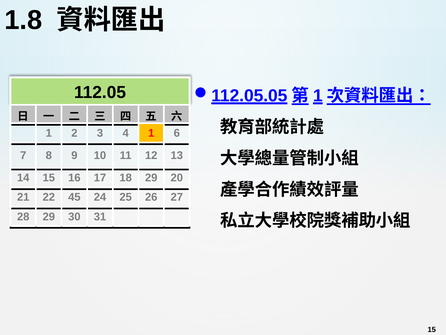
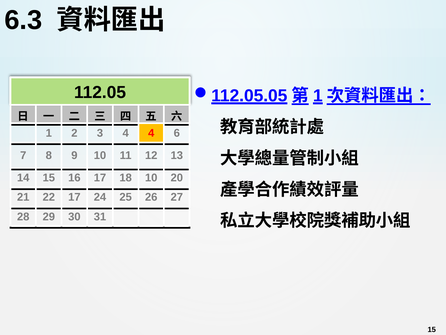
1.8: 1.8 -> 6.3 (23, 20)
4 1: 1 -> 4 (151, 133)
18 29: 29 -> 10 (151, 178)
22 45: 45 -> 17 (74, 197)
